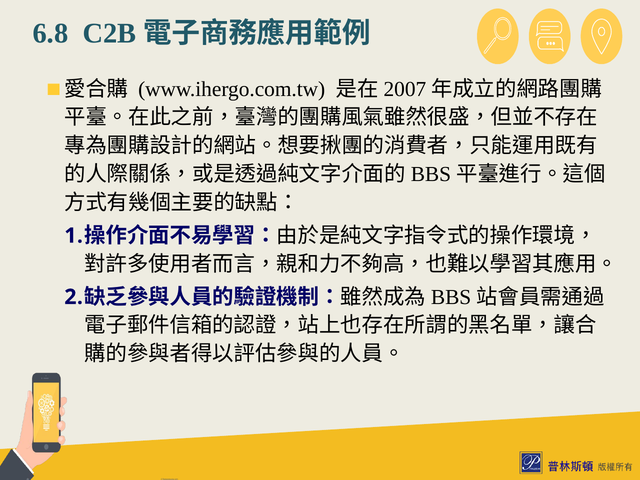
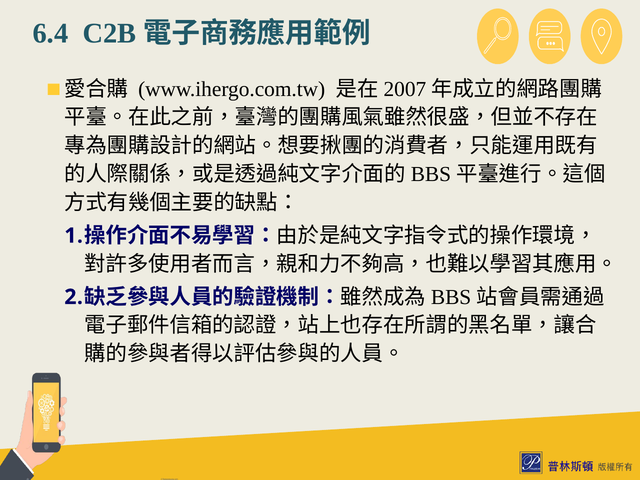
6.8: 6.8 -> 6.4 (51, 33)
